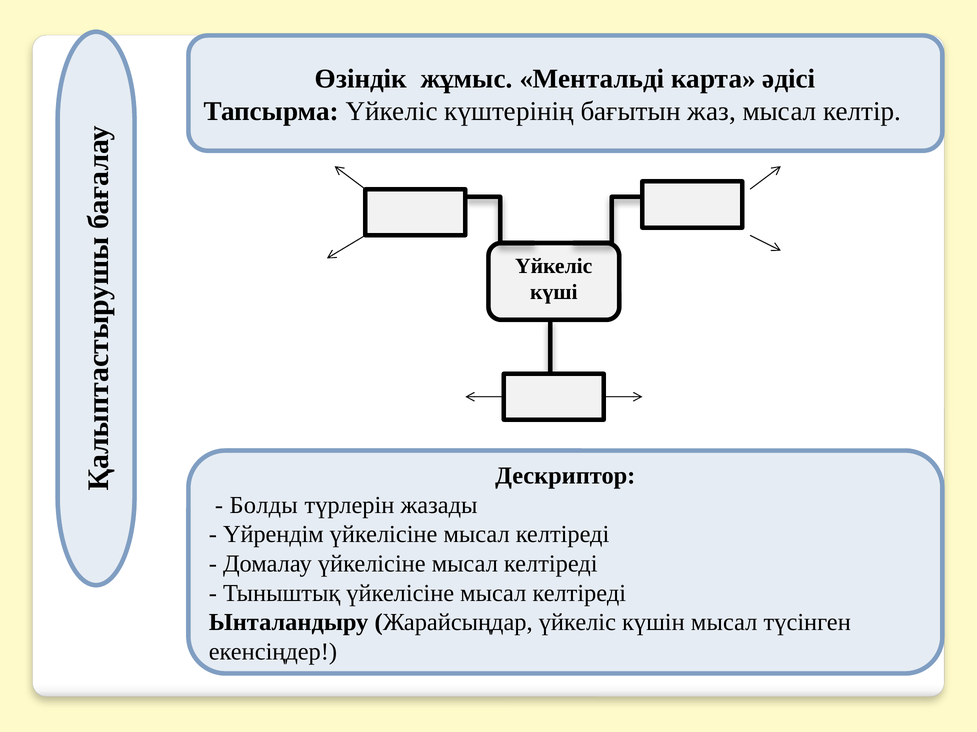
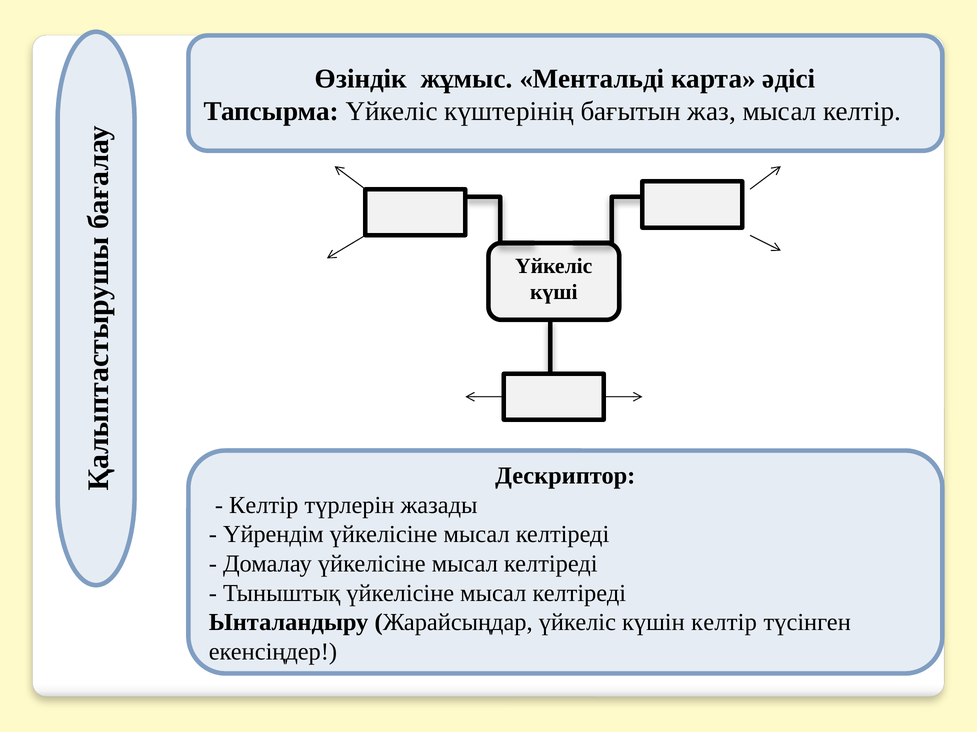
Болды: Болды -> Келтір (264, 506)
күшін мысал: мысал -> келтір (724, 623)
